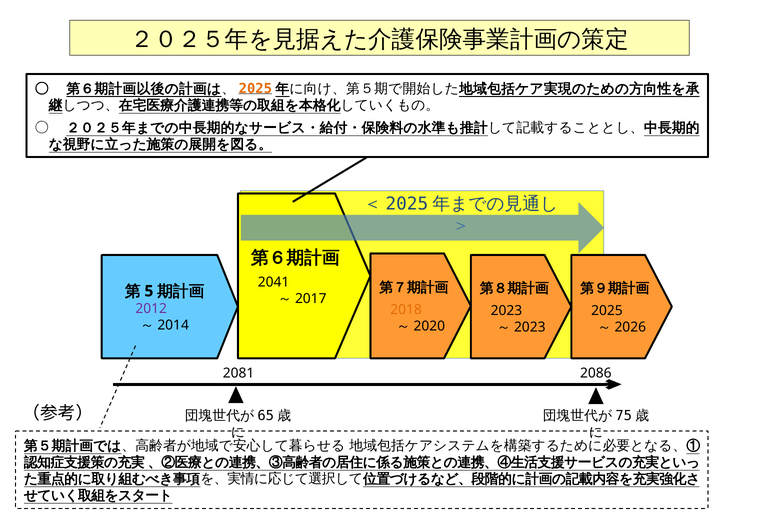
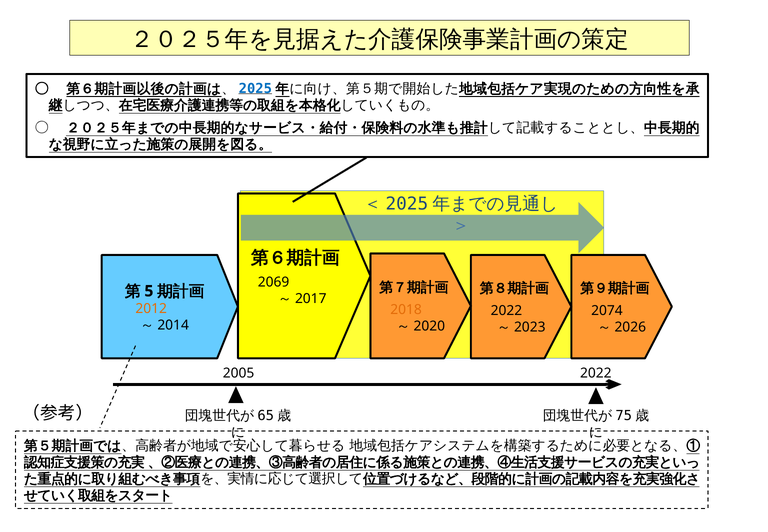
2025 colour: orange -> blue (255, 89)
2041: 2041 -> 2069 (274, 282)
2012 colour: purple -> orange (151, 309)
2023: 2023 -> 2022 (506, 310)
2025: 2025 -> 2074 (607, 310)
2081: 2081 -> 2005 (239, 373)
2086: 2086 -> 2022 (596, 373)
